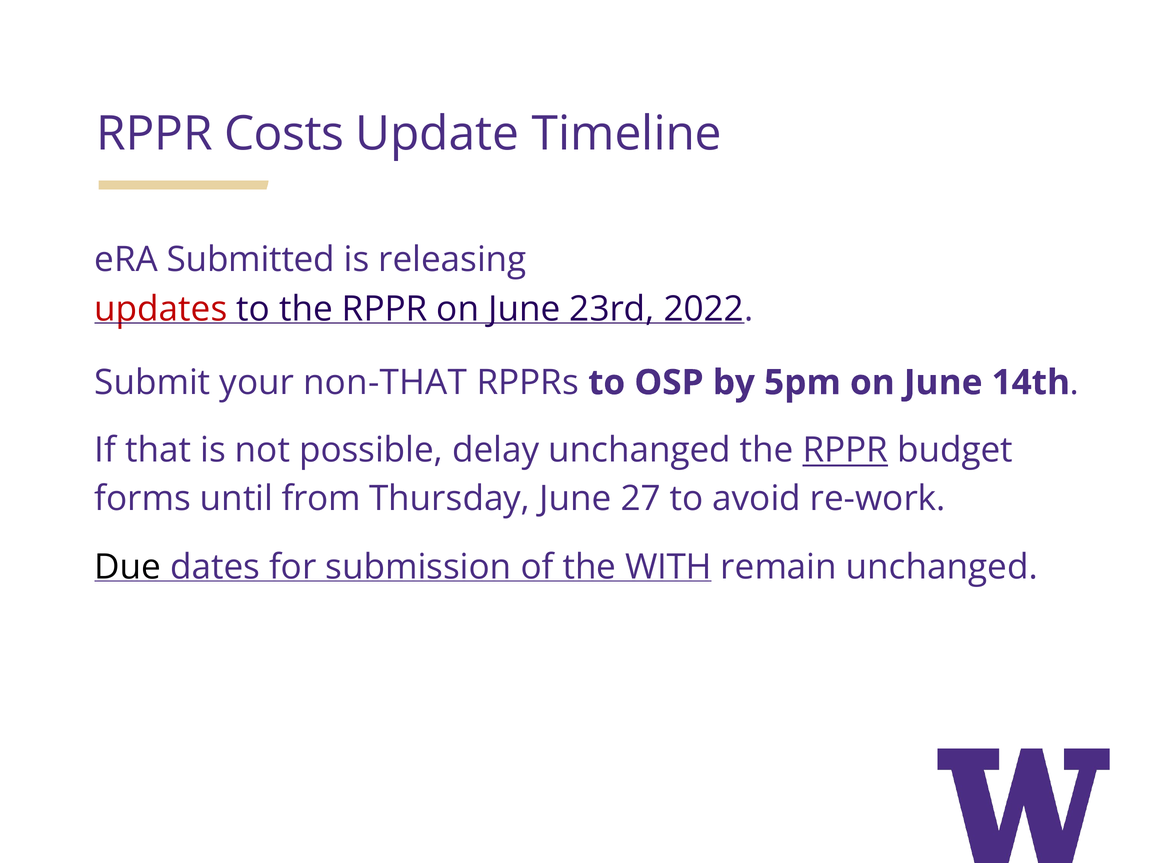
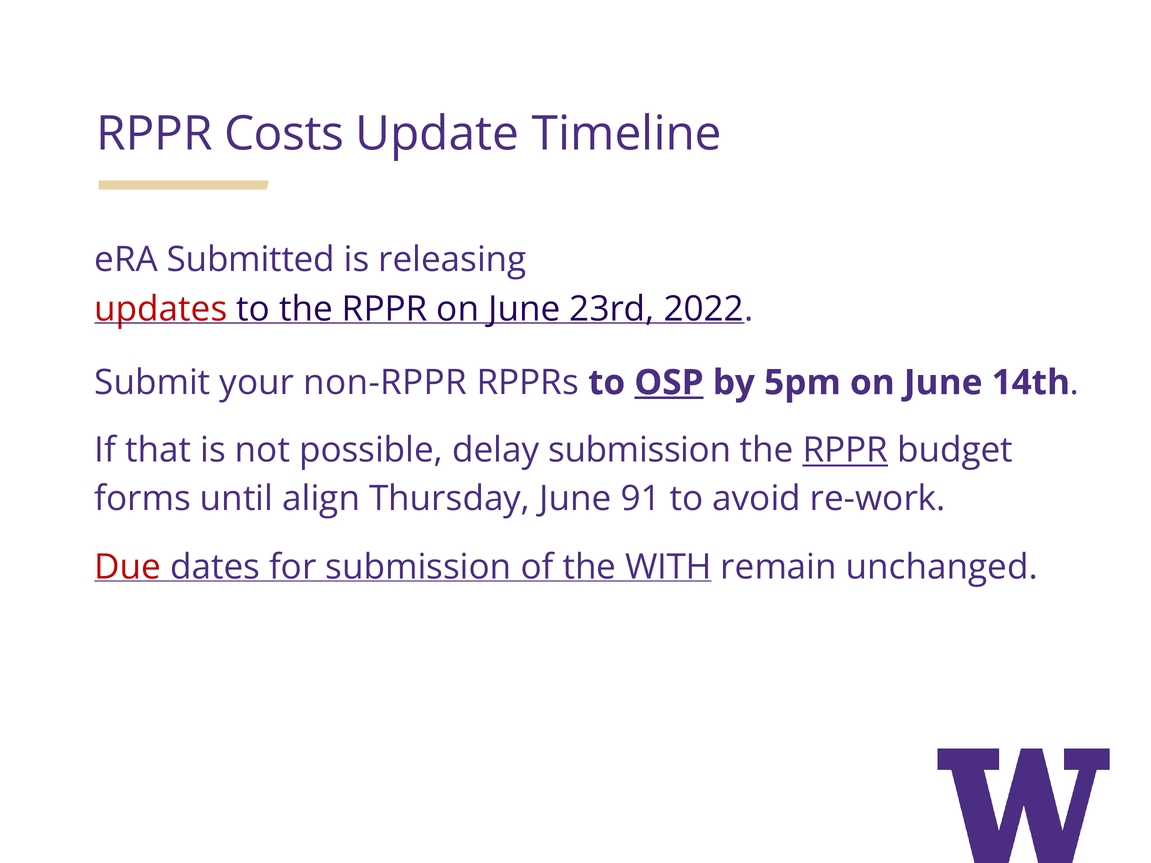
non-THAT: non-THAT -> non-RPPR (385, 383)
OSP underline: none -> present (669, 383)
delay unchanged: unchanged -> submission (640, 450)
from: from -> align (321, 499)
27: 27 -> 91 (641, 499)
Due colour: black -> red (128, 567)
